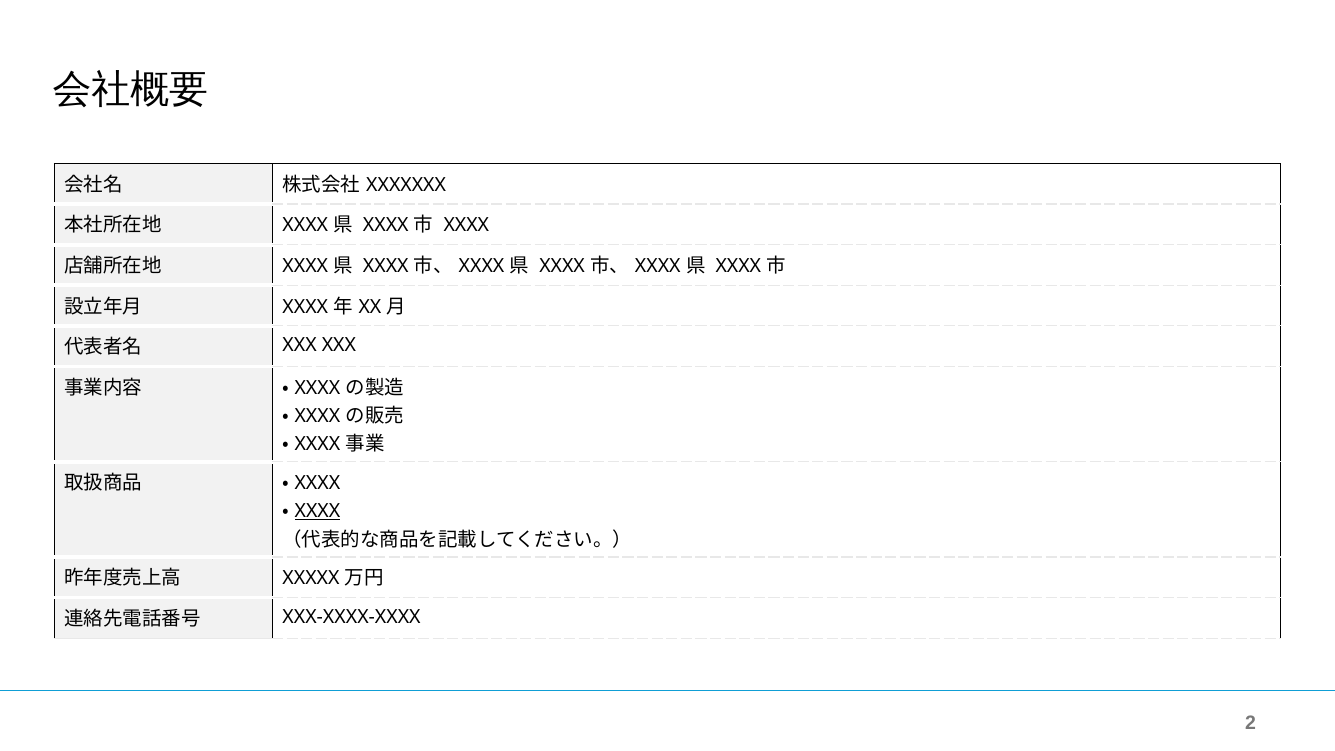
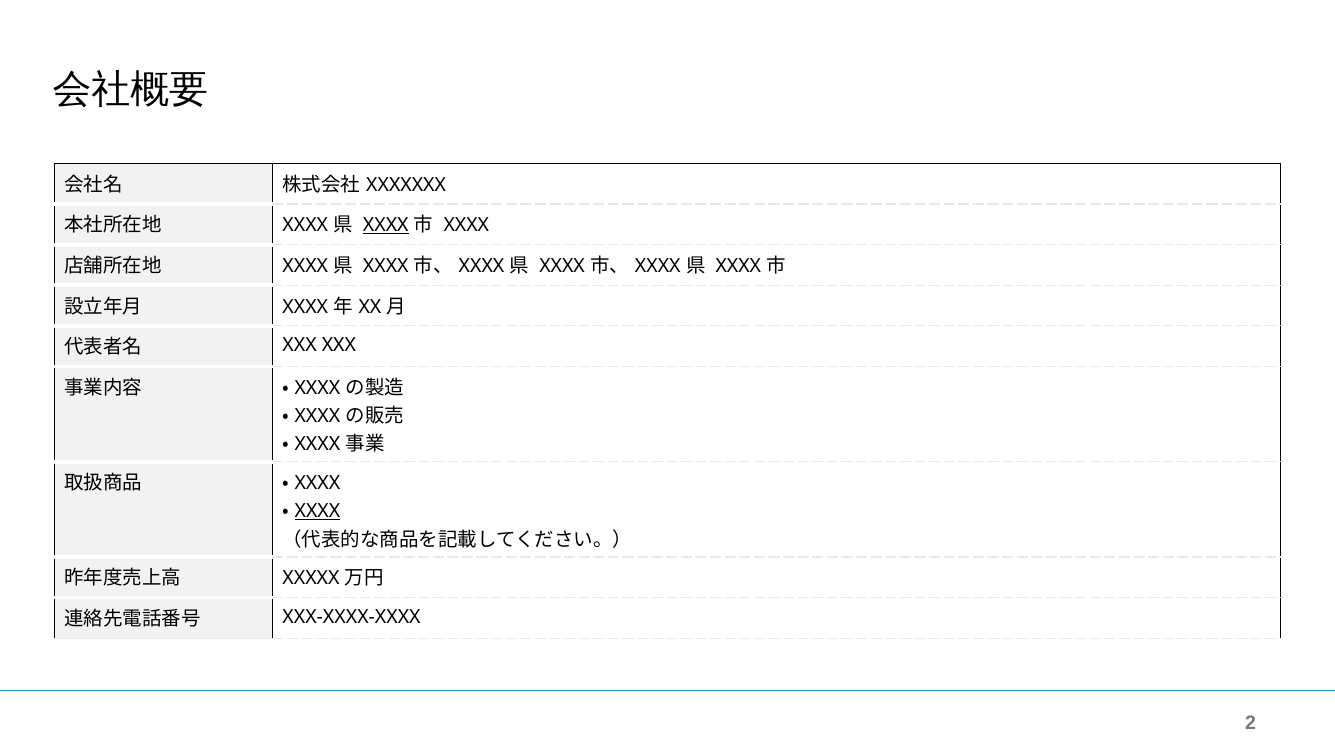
XXXX underline: none -> present (386, 225)
